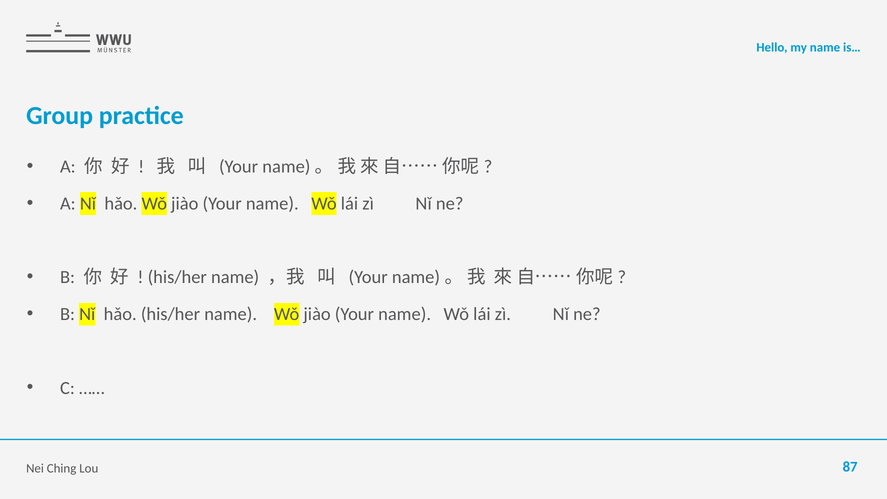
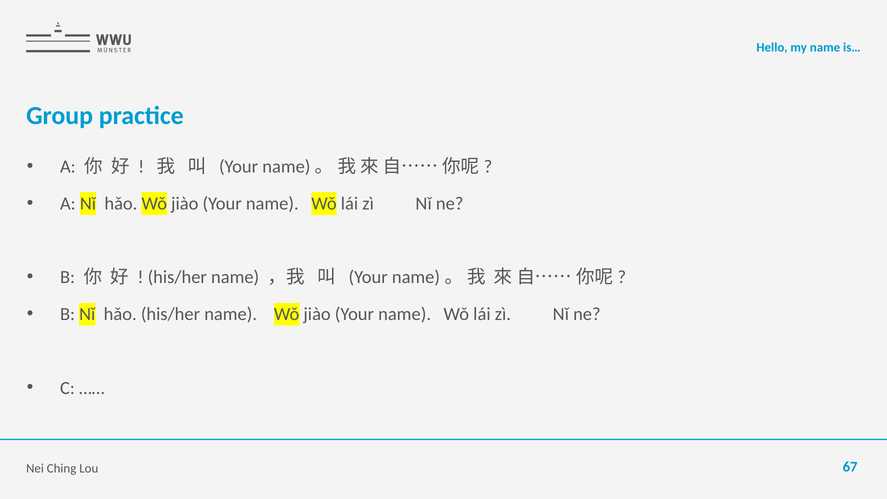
87: 87 -> 67 (850, 467)
